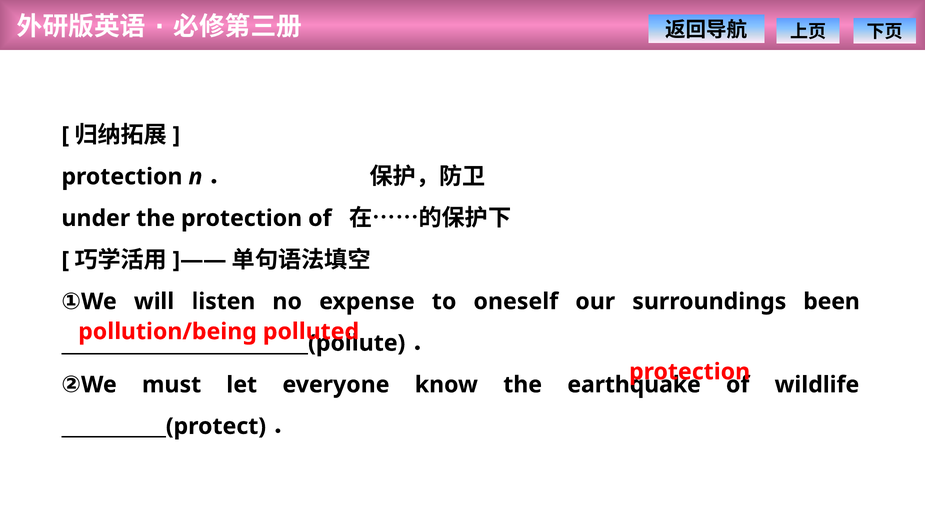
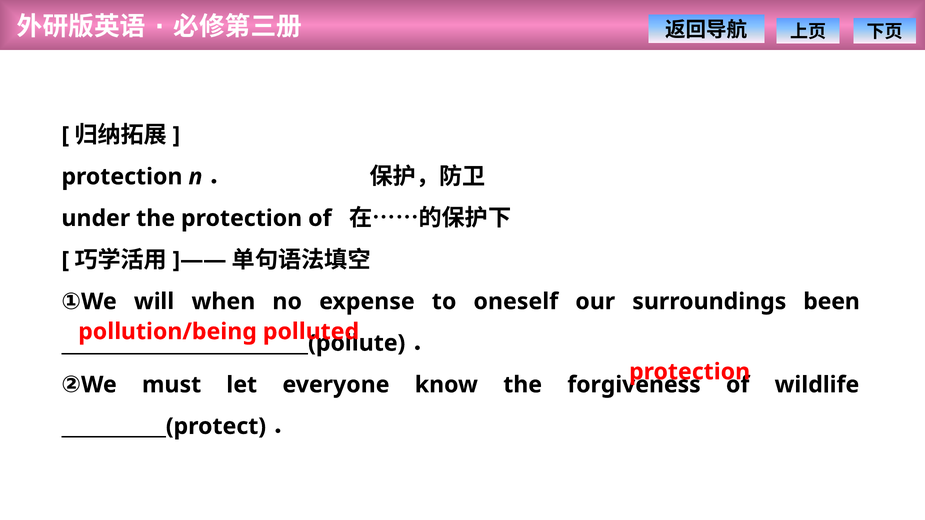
listen: listen -> when (223, 302)
earthquake: earthquake -> forgiveness (634, 385)
